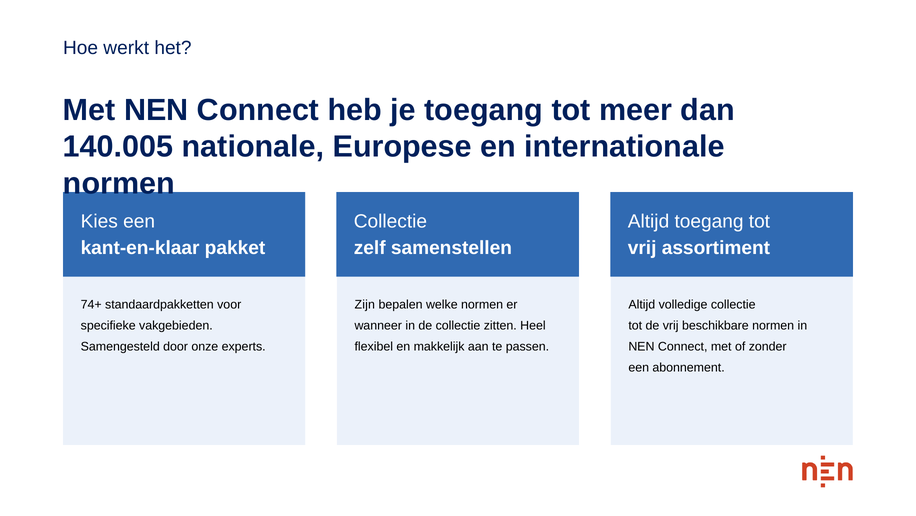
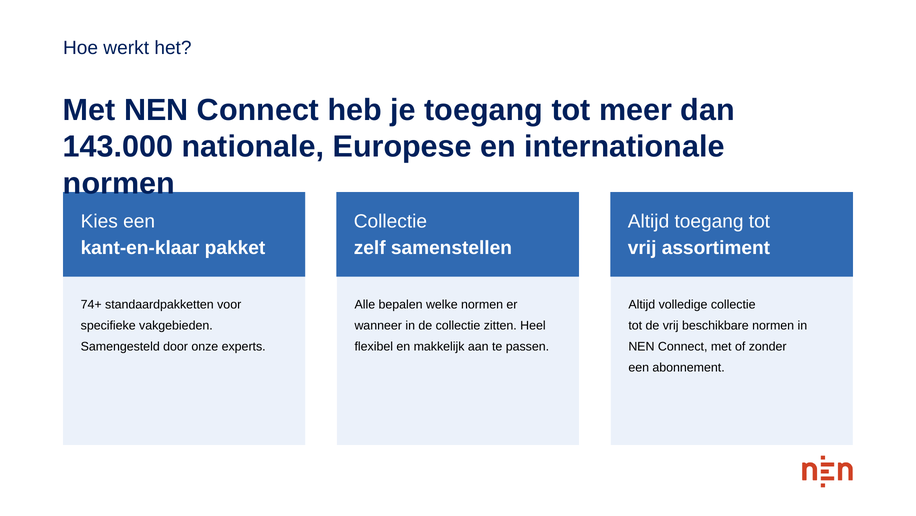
140.005: 140.005 -> 143.000 (118, 147)
Zijn: Zijn -> Alle (365, 304)
